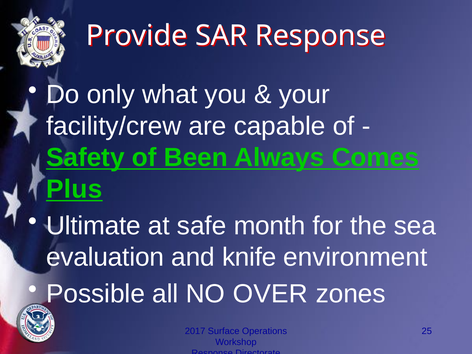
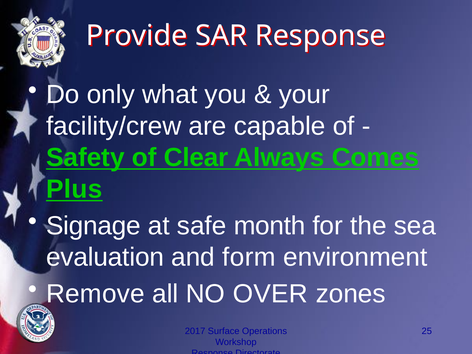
Been: Been -> Clear (196, 158)
Ultimate: Ultimate -> Signage (93, 226)
knife: knife -> form (249, 257)
Possible: Possible -> Remove (95, 294)
